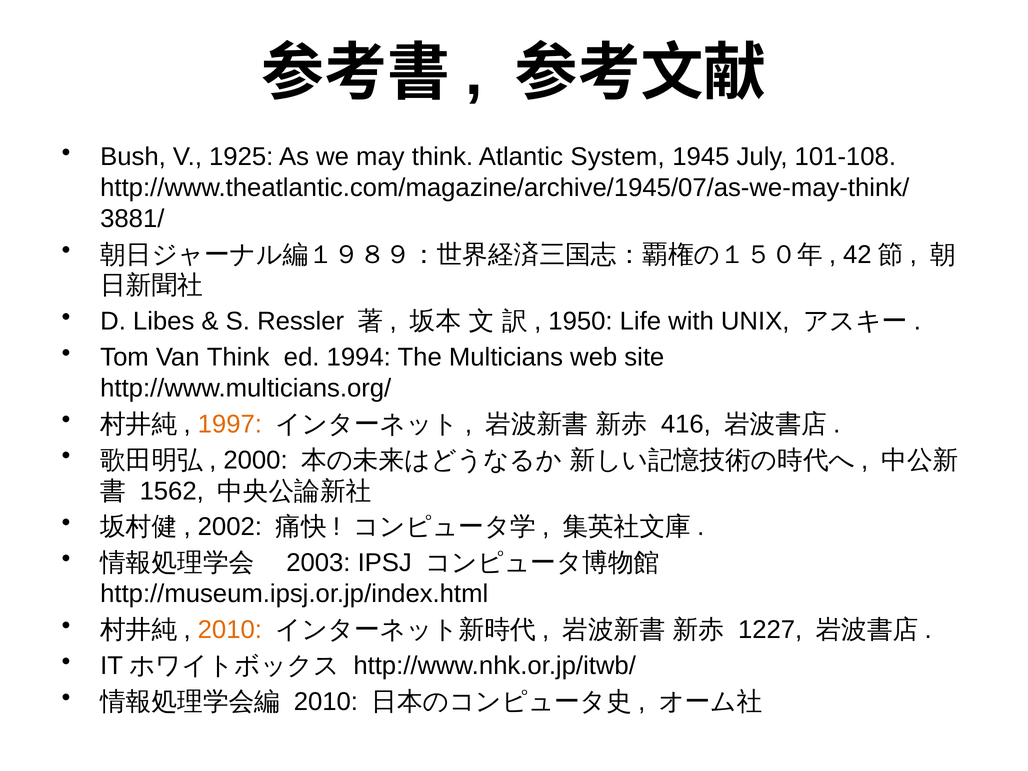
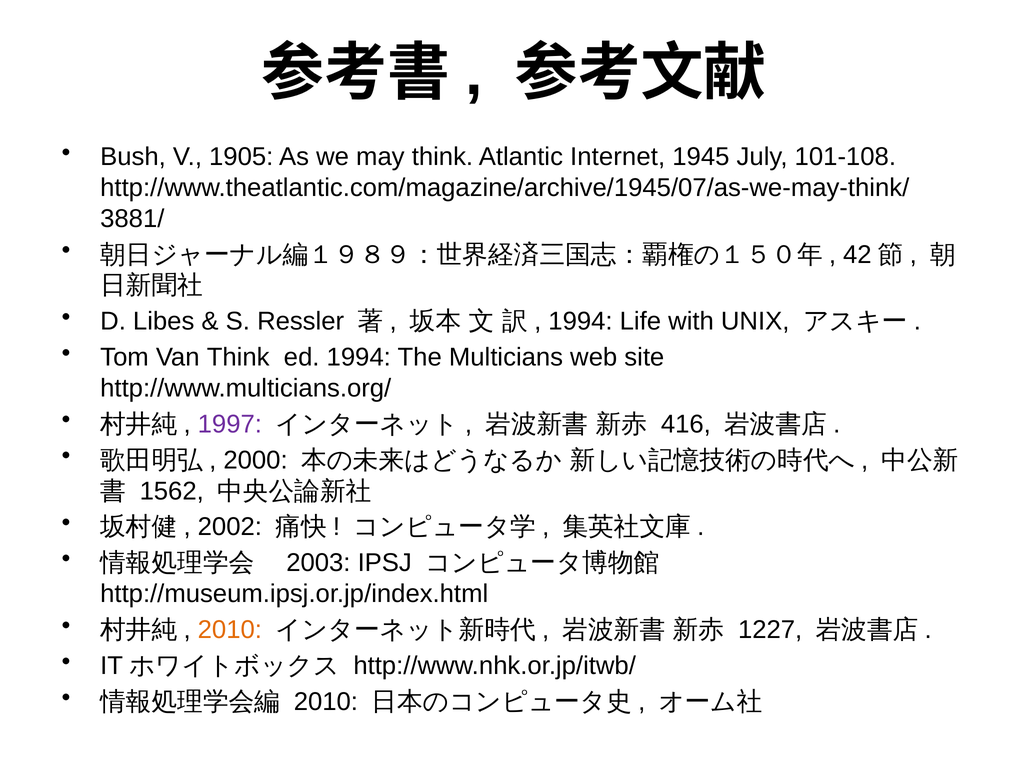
1925: 1925 -> 1905 (241, 157)
System: System -> Internet (618, 157)
1950: 1950 -> 1994 (580, 321)
1997 colour: orange -> purple (230, 424)
